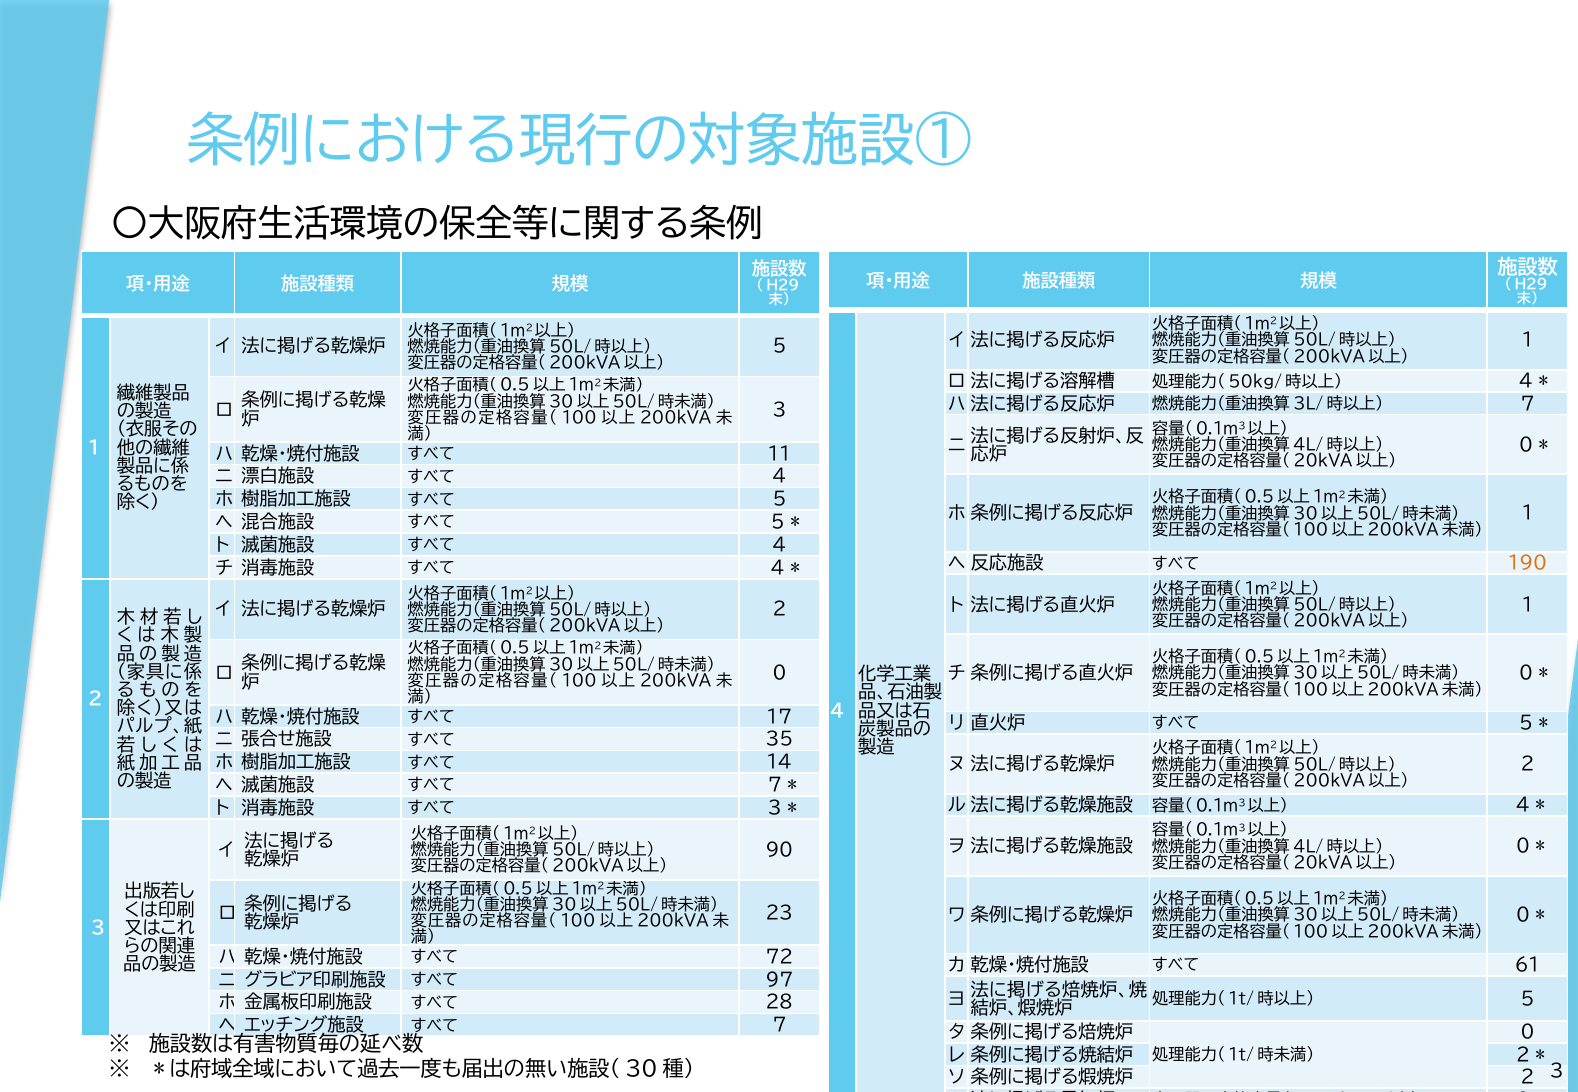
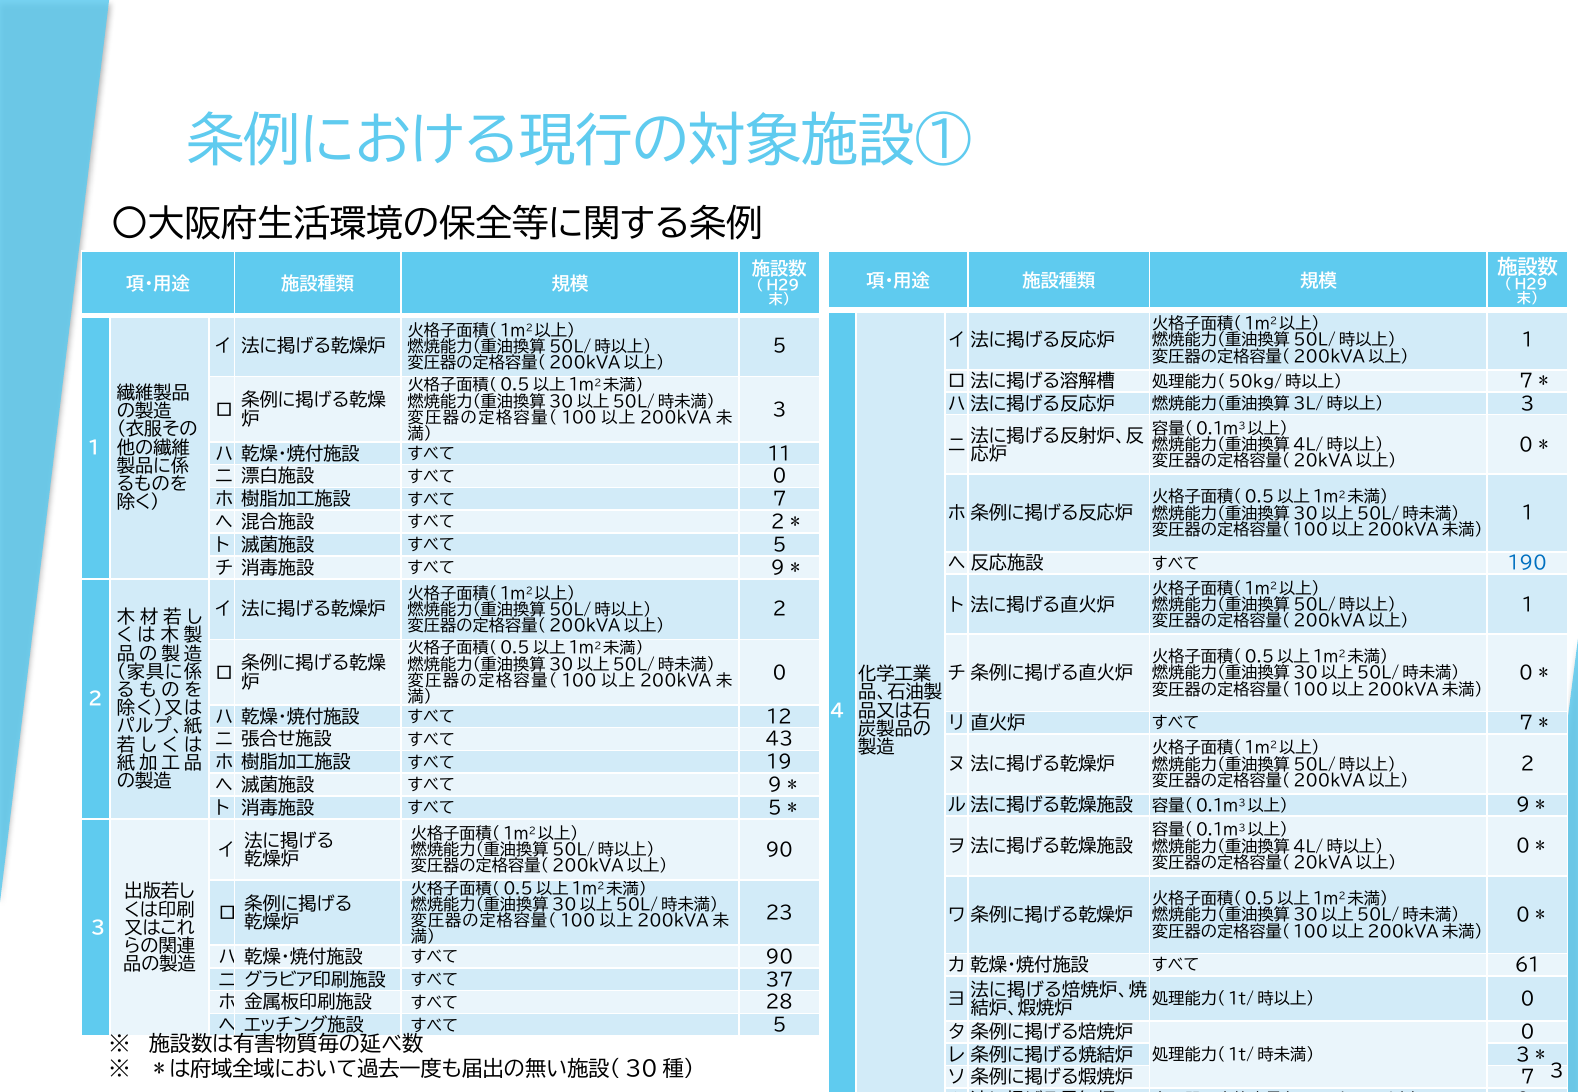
4: 4 -> 7 (1526, 382)
7: 7 -> 3 (1528, 404)
4: 4 -> 0 (779, 477)
5: 5 -> 7 (779, 500)
5: 5 -> 2 (778, 523)
4: 4 -> 5 (779, 546)
190 colour: orange -> blue (1527, 564)
4: 4 -> 9 (778, 568)
17: 17 -> 12 (779, 717)
5: 5 -> 7 (1526, 724)
35: 35 -> 43 (779, 740)
14: 14 -> 19 (779, 763)
7: 7 -> 9 (775, 786)
4: 4 -> 9 (1523, 806)
3: 3 -> 5 (775, 809)
72: 72 -> 90 (779, 958)
97: 97 -> 37 (779, 980)
5: 5 -> 0 (1528, 1000)
7: 7 -> 5 (779, 1026)
2: 2 -> 3 (1523, 1056)
2: 2 -> 7 (1528, 1078)
